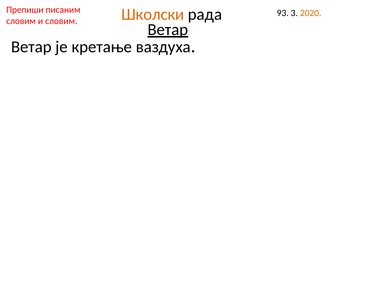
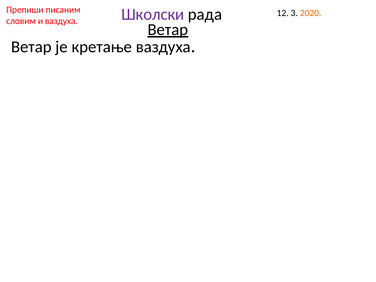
Школски colour: orange -> purple (153, 14)
93: 93 -> 12 (283, 13)
и словим: словим -> ваздуха (61, 21)
